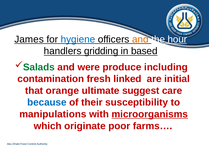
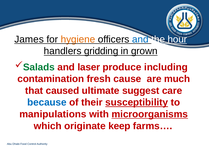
hygiene colour: blue -> orange (78, 39)
and colour: orange -> blue (140, 39)
based: based -> grown (144, 51)
were: were -> laser (89, 67)
linked: linked -> cause (127, 79)
initial: initial -> much (177, 79)
orange: orange -> caused (62, 91)
susceptibility underline: none -> present (137, 103)
poor: poor -> keep (119, 126)
